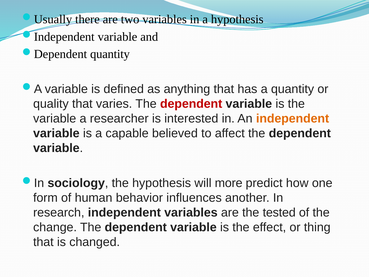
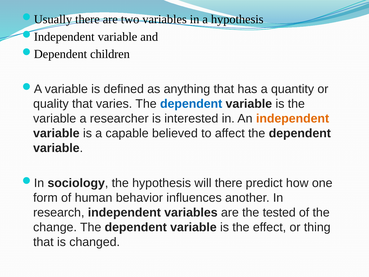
quantity: quantity -> children (110, 54)
dependent colour: red -> blue (191, 104)
will more: more -> there (229, 183)
